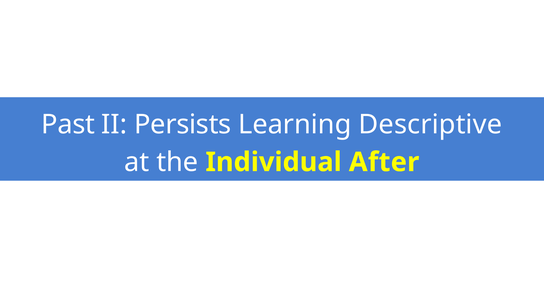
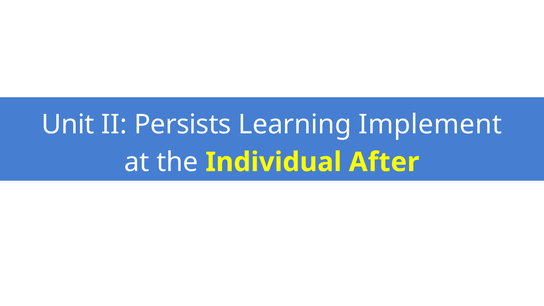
Past: Past -> Unit (68, 125)
Descriptive: Descriptive -> Implement (430, 125)
